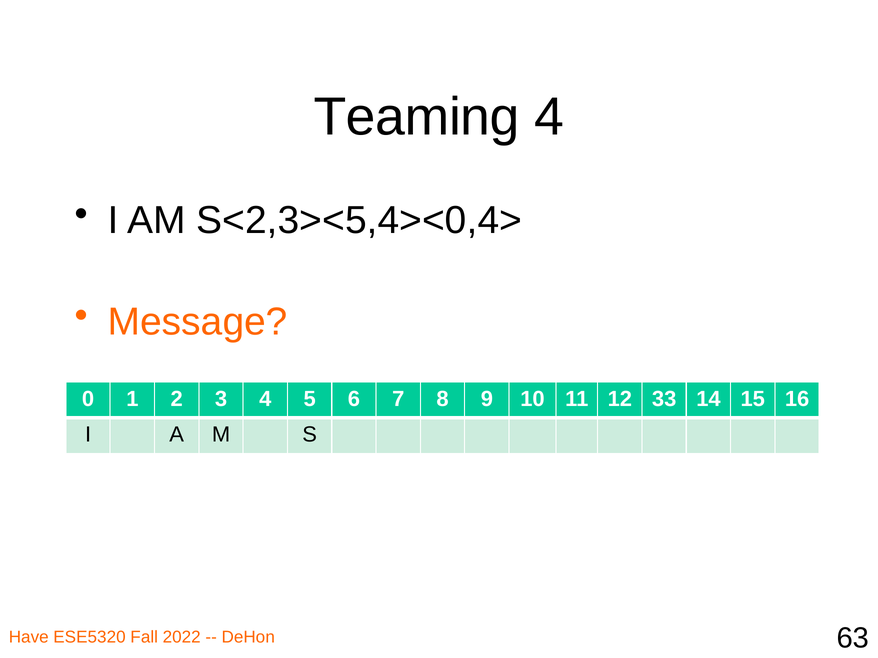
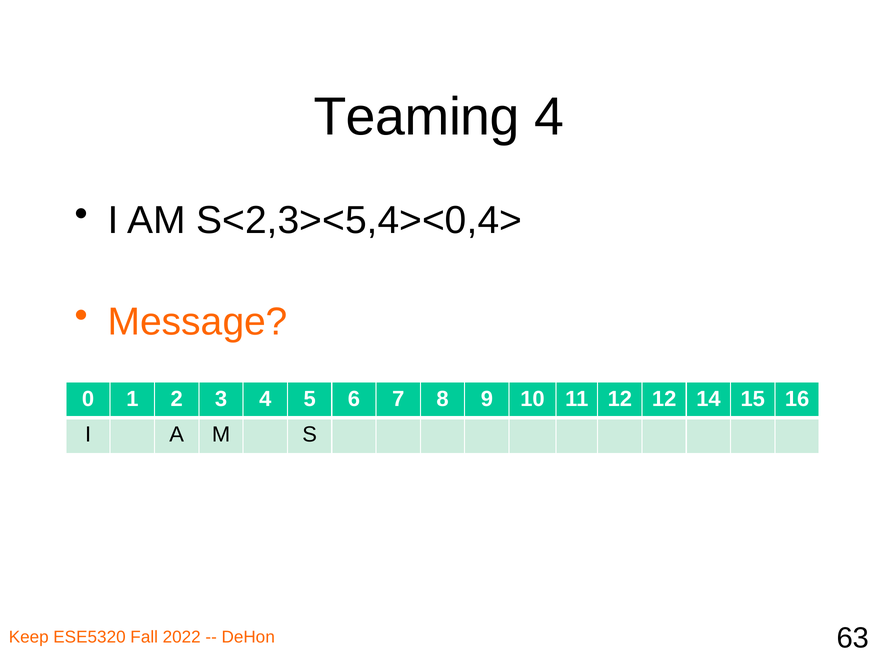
12 33: 33 -> 12 (664, 399)
Have: Have -> Keep (29, 638)
